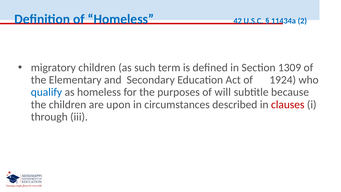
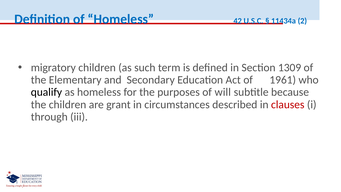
1924: 1924 -> 1961 (283, 80)
qualify colour: blue -> black (46, 92)
upon: upon -> grant (118, 104)
